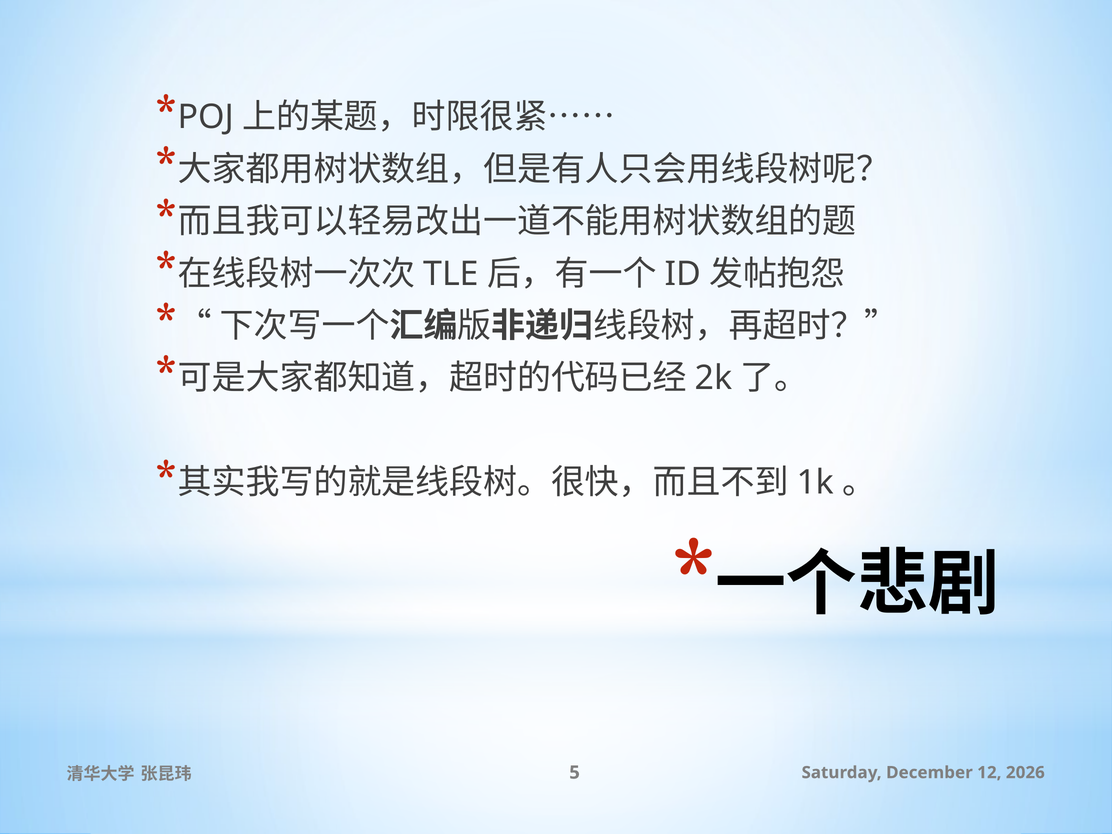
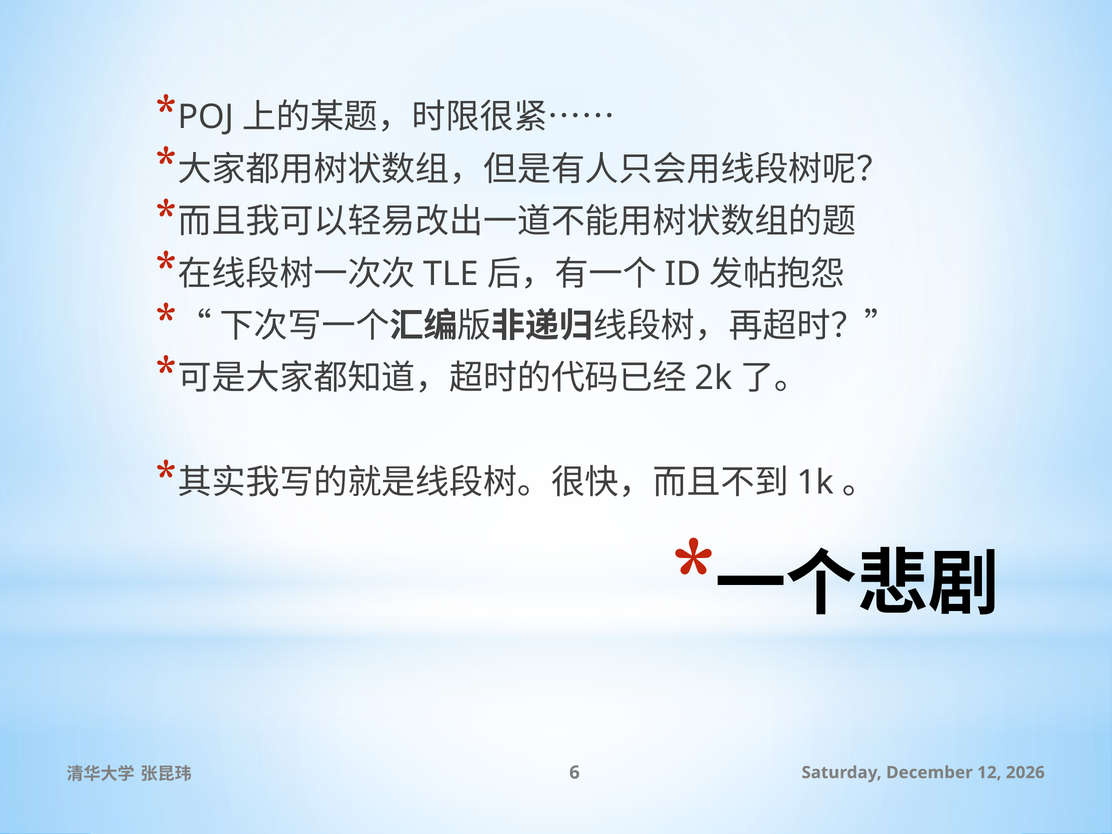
5: 5 -> 6 (575, 773)
